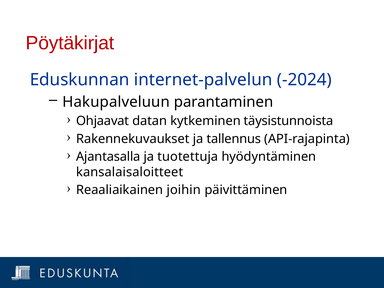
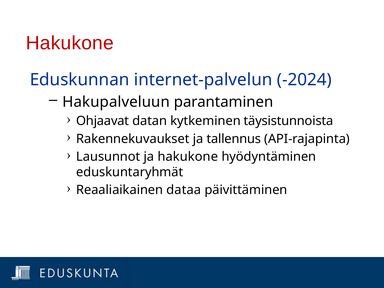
Pöytäkirjat: Pöytäkirjat -> Hakukone (70, 43)
Ajantasalla: Ajantasalla -> Lausunnot (108, 157)
ja tuotettuja: tuotettuja -> hakukone (188, 157)
kansalaisaloitteet: kansalaisaloitteet -> eduskuntaryhmät (130, 172)
joihin: joihin -> dataa (184, 190)
